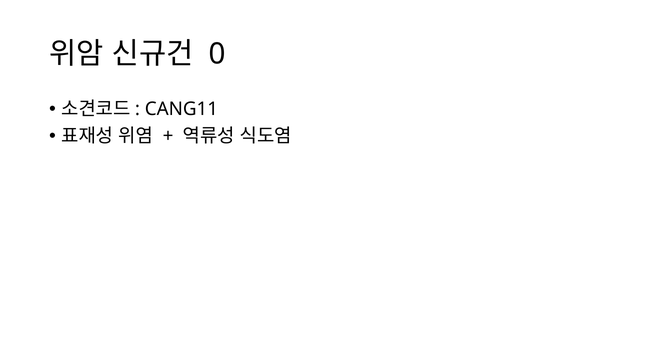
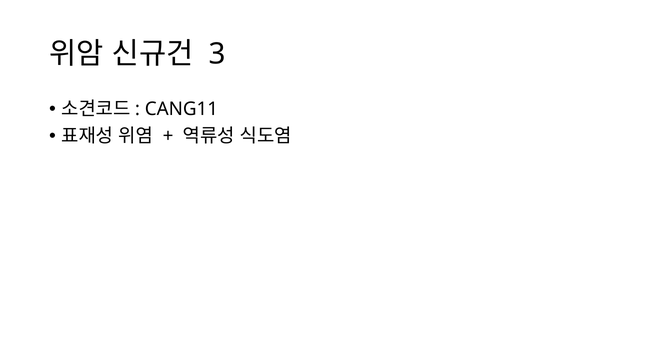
0: 0 -> 3 (217, 54)
